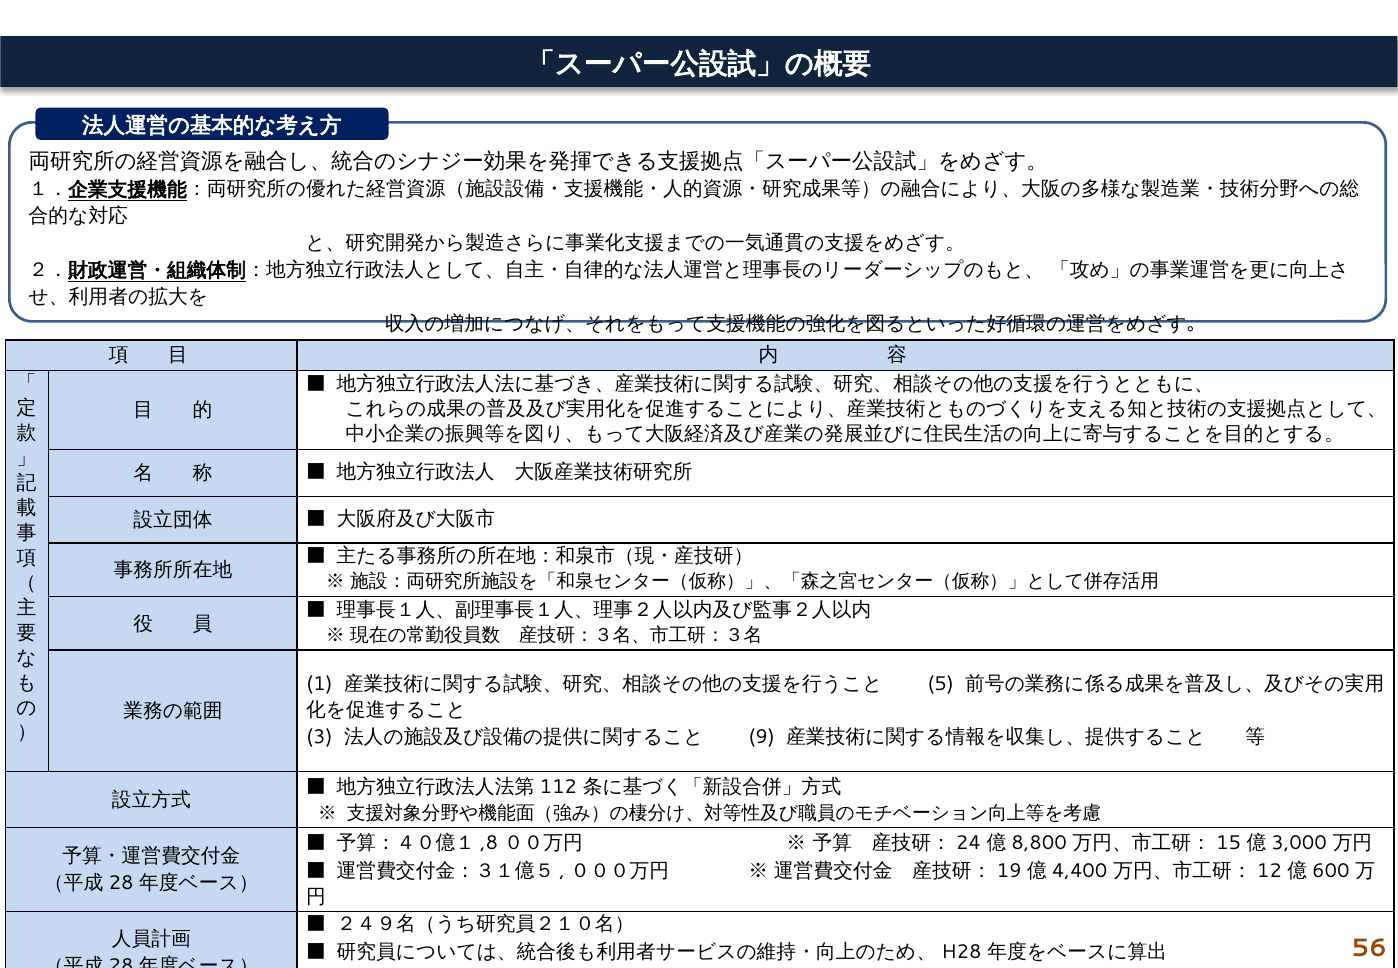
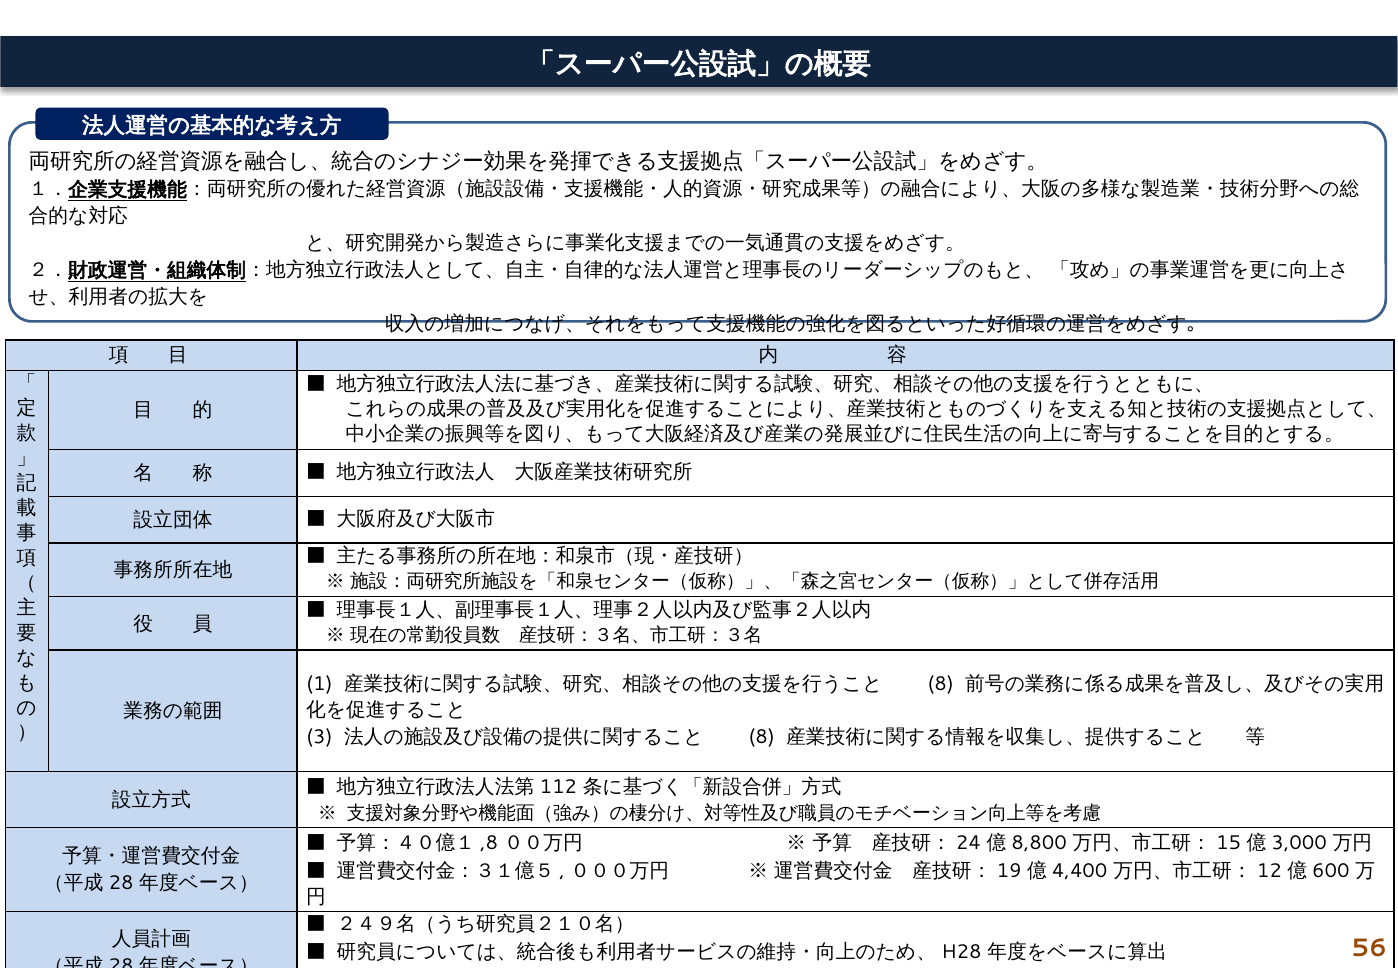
5: 5 -> 8 (941, 684)
9: 9 -> 8 (762, 737)
